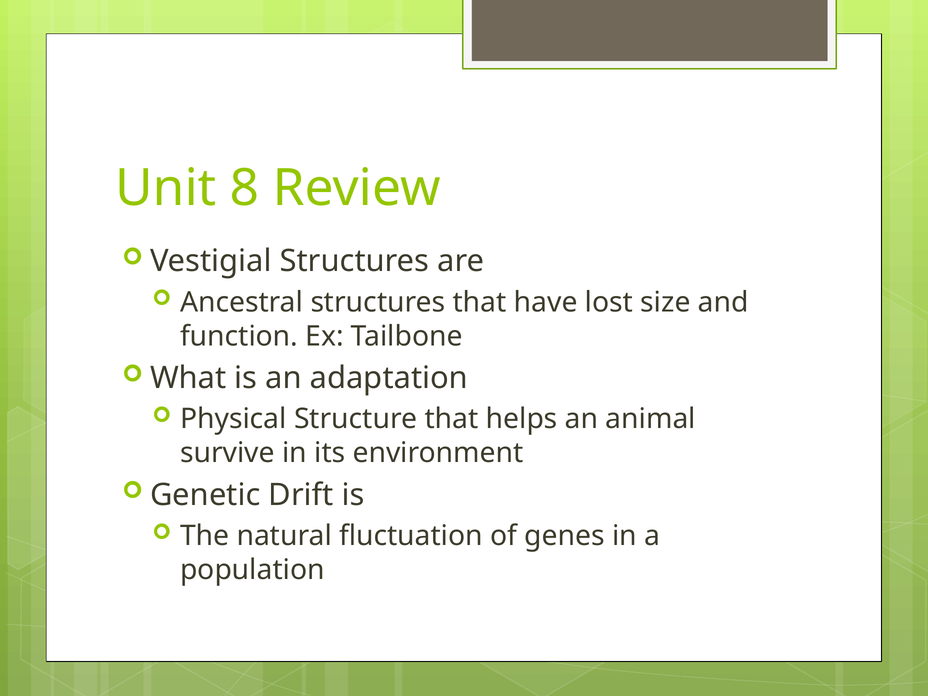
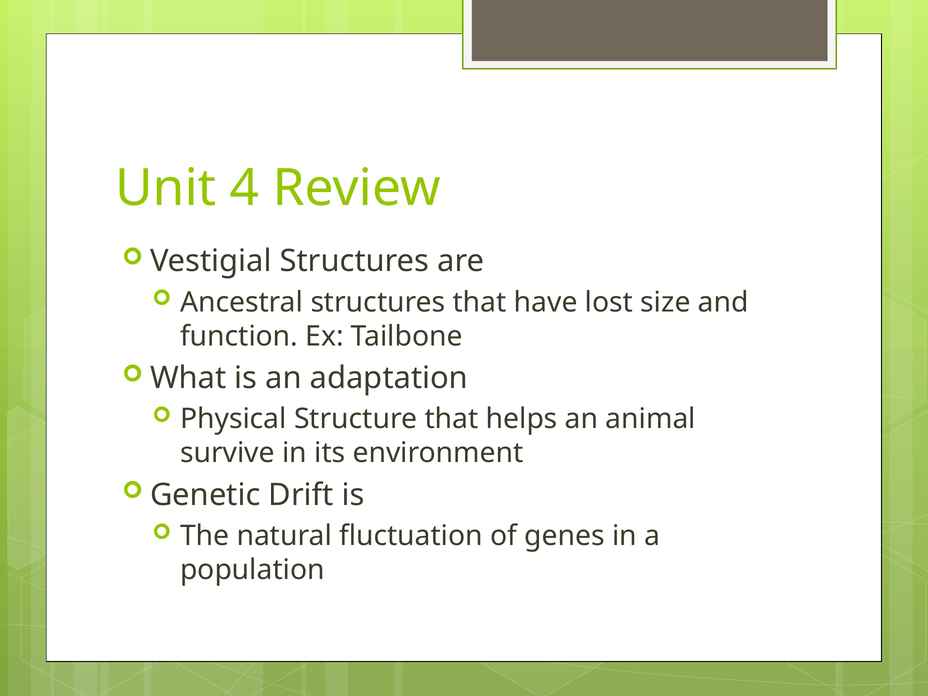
8: 8 -> 4 (245, 188)
